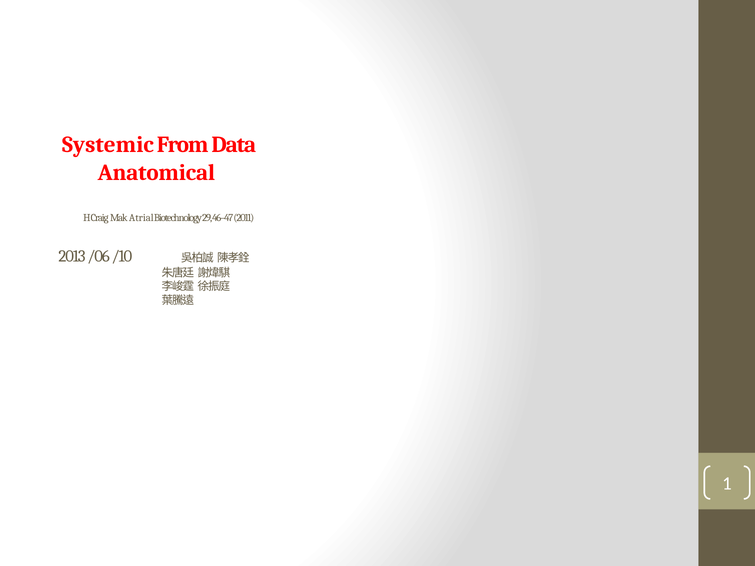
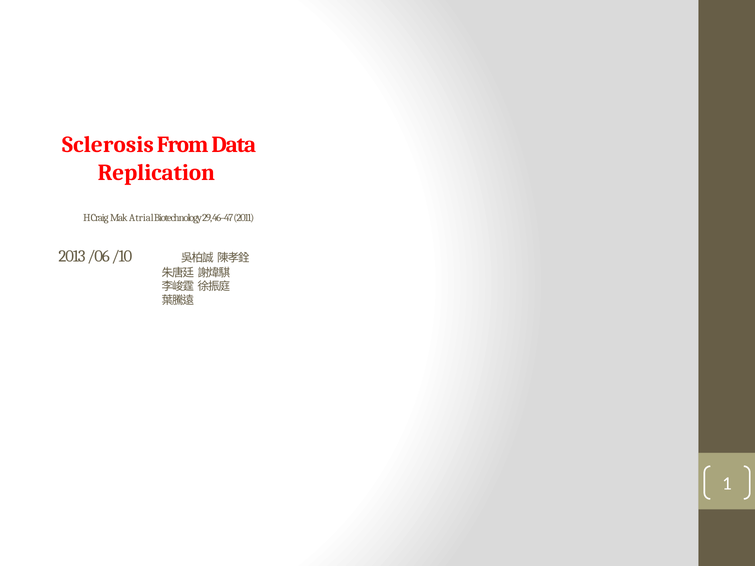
Systemic: Systemic -> Sclerosis (108, 145)
Anatomical: Anatomical -> Replication (156, 172)
